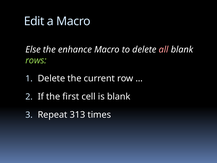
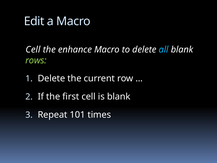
Else: Else -> Cell (33, 49)
all colour: pink -> light blue (164, 49)
313: 313 -> 101 (77, 115)
